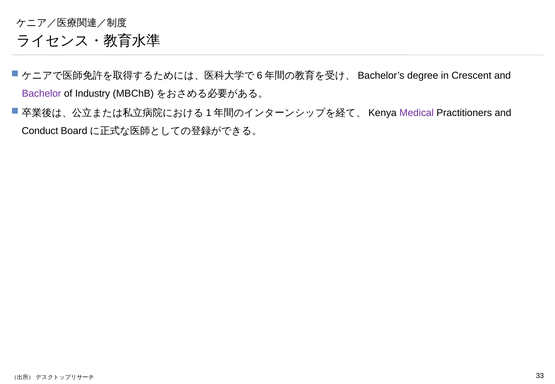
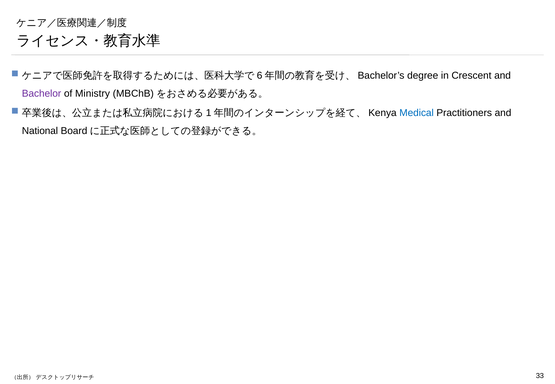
Industry: Industry -> Ministry (93, 94)
Medical colour: purple -> blue (417, 113)
Conduct: Conduct -> National (40, 131)
